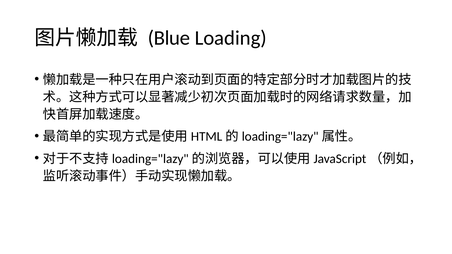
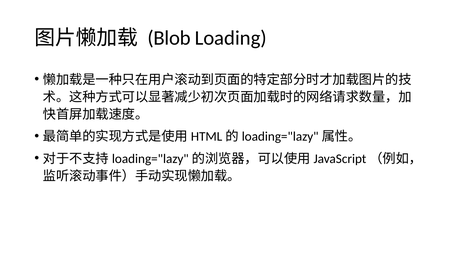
Blue: Blue -> Blob (169, 38)
